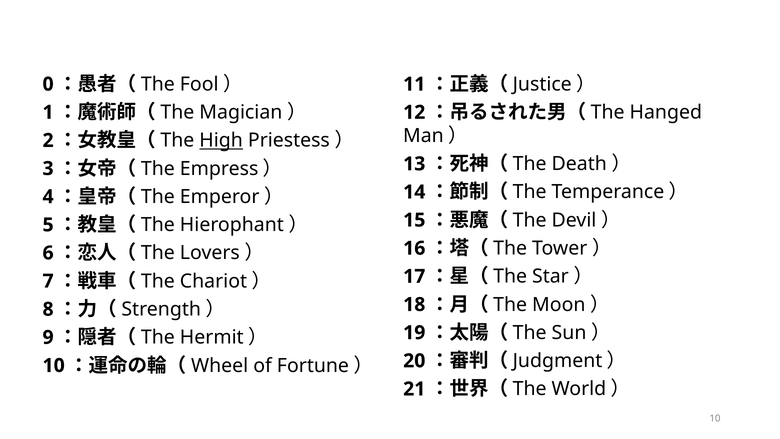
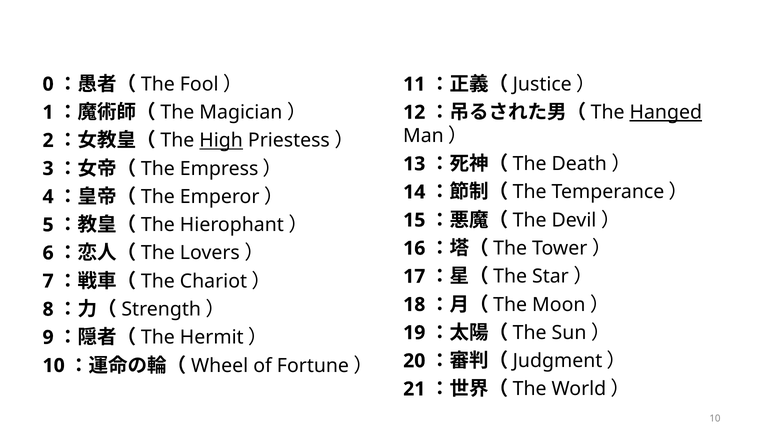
Hanged underline: none -> present (666, 112)
